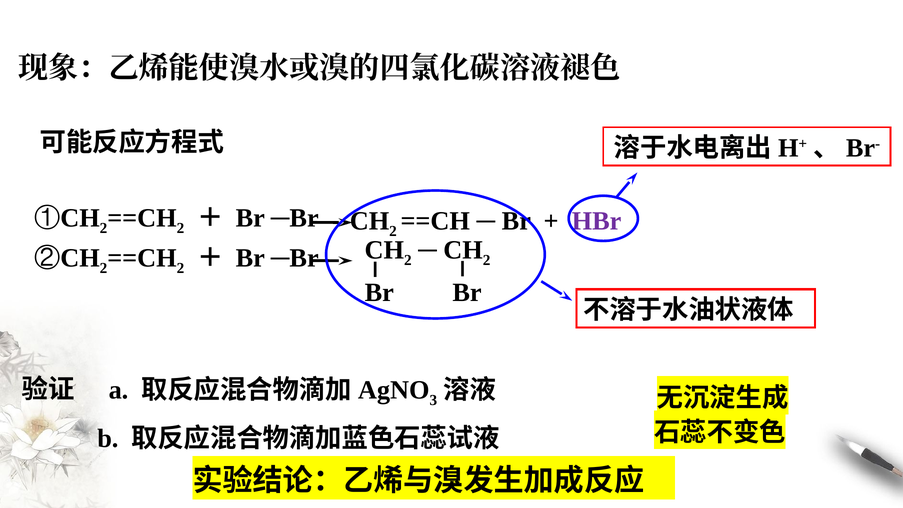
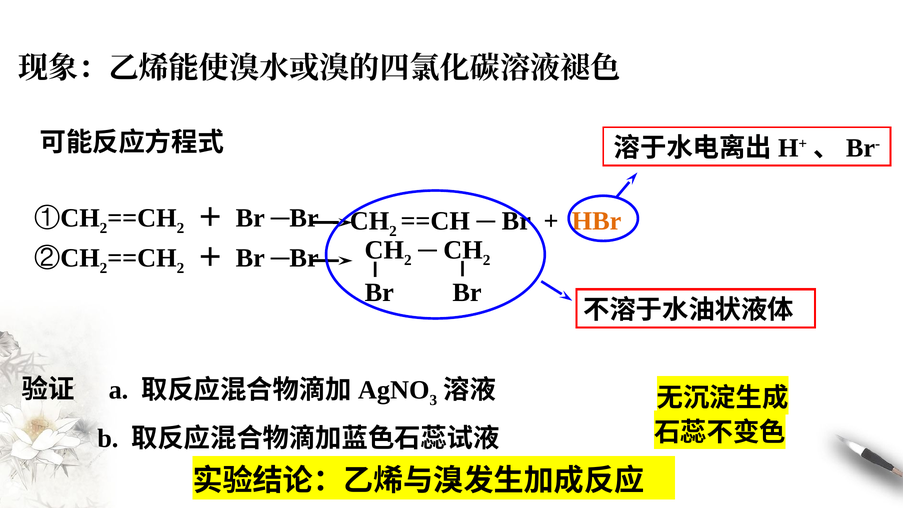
HBr colour: purple -> orange (597, 221)
